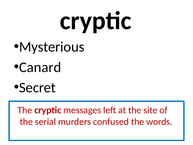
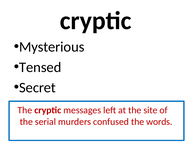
Canard: Canard -> Tensed (40, 67)
